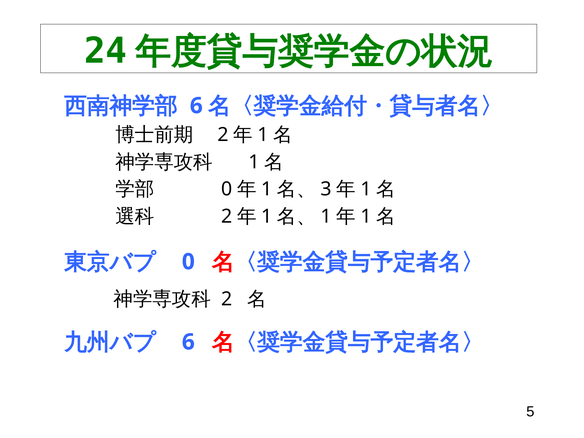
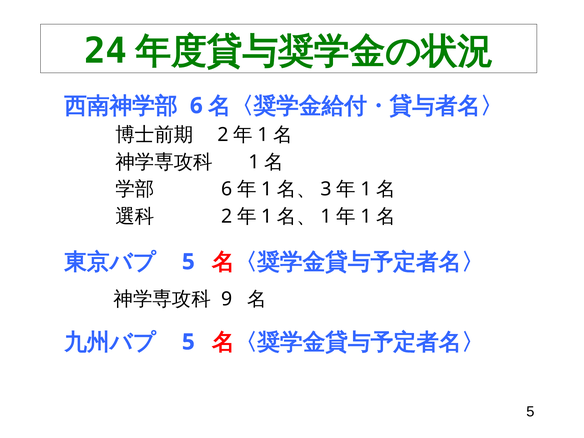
0: 0 -> 6 (227, 189)
0: 0 -> 5 (188, 262)
2: 2 -> 9 (227, 299)
6: 6 -> 5 (188, 342)
